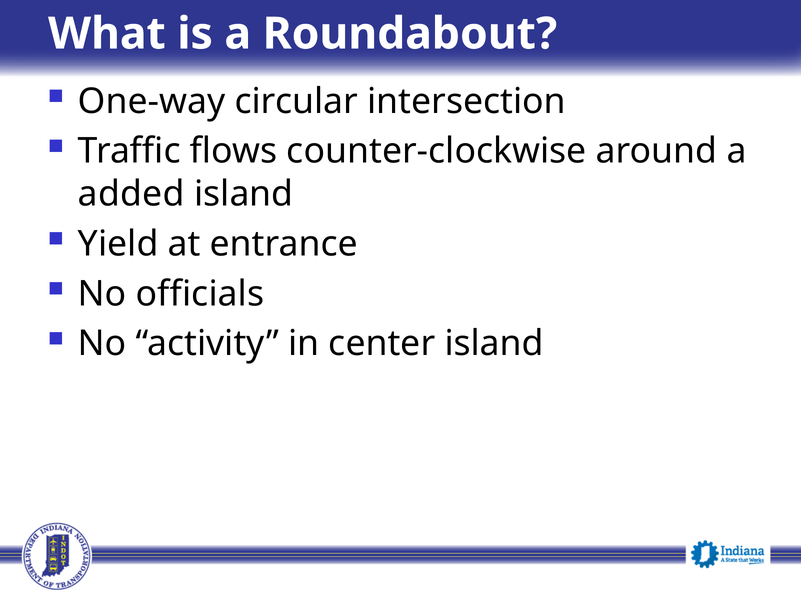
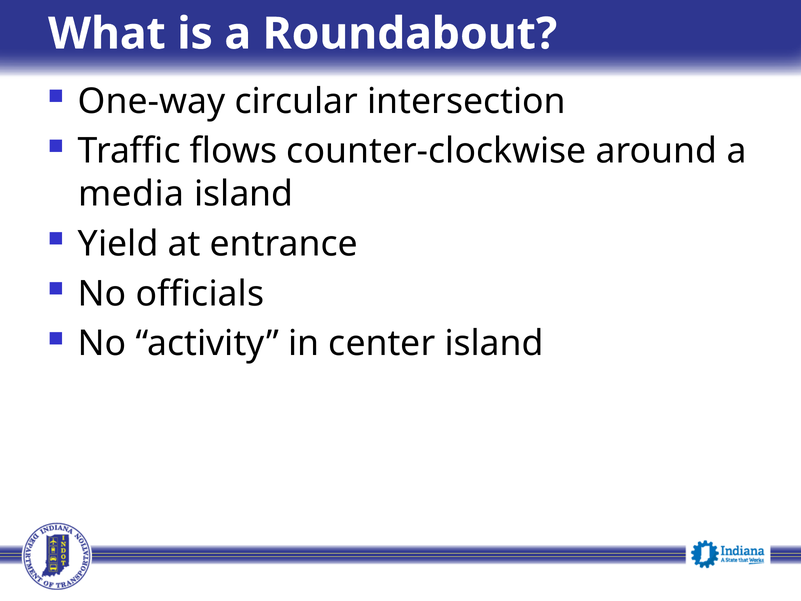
added: added -> media (131, 194)
